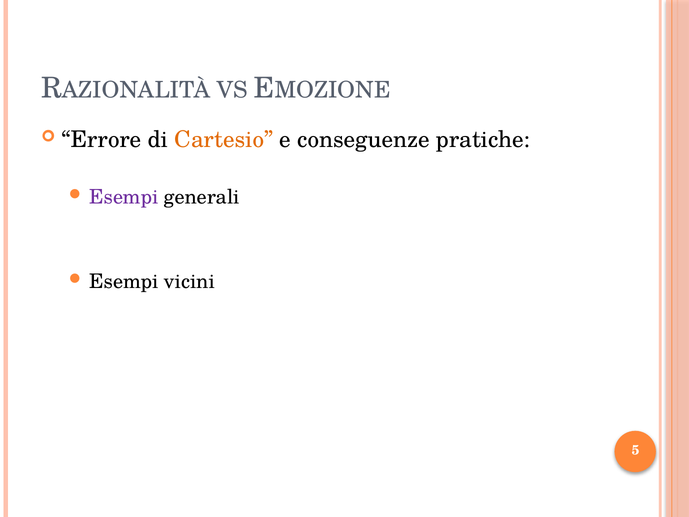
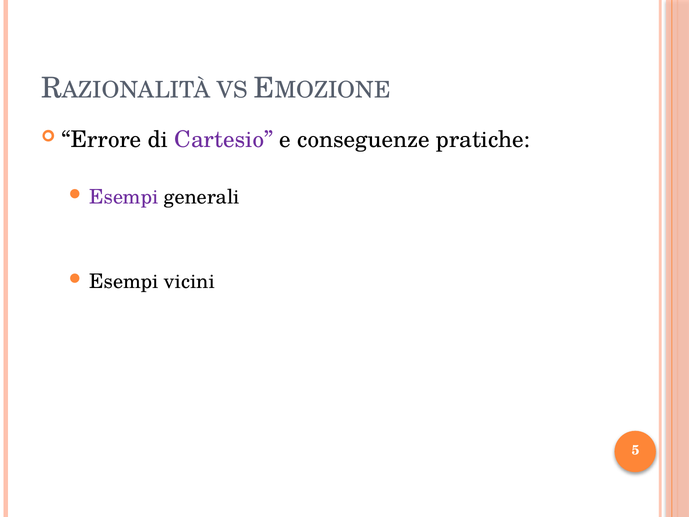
Cartesio colour: orange -> purple (224, 139)
